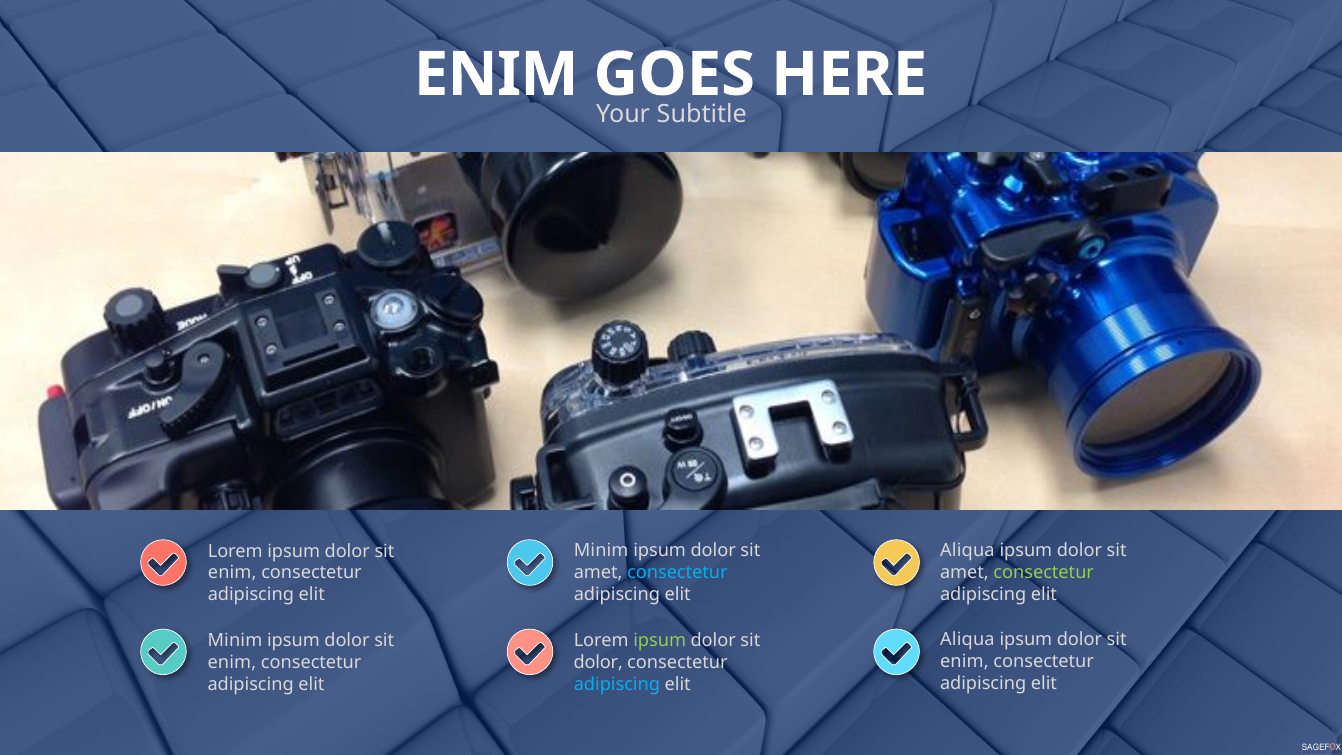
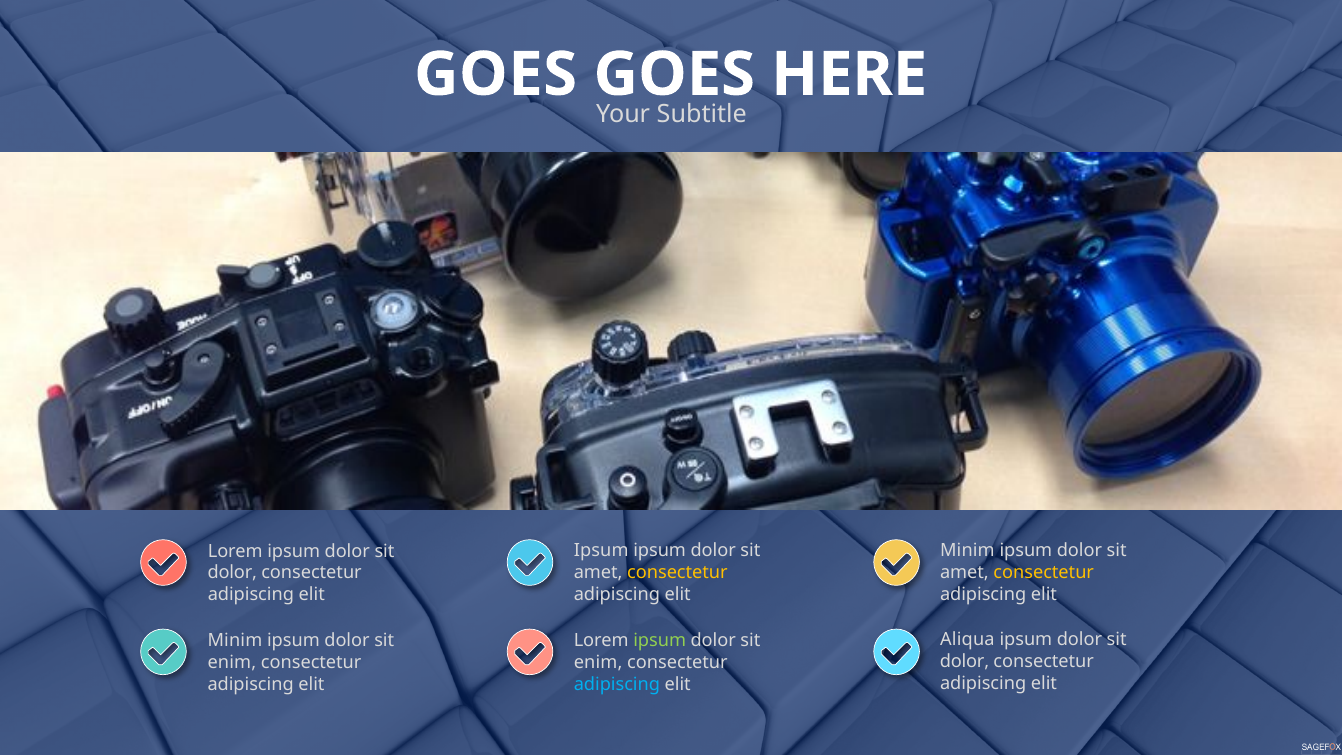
ENIM: ENIM -> GOES (496, 75)
Minim: Minim -> Ipsum (601, 550)
Aliqua: Aliqua -> Minim (967, 550)
consectetur colour: light blue -> yellow (677, 572)
consectetur colour: light green -> yellow (1044, 572)
enim: enim -> dolor (232, 573)
enim: enim -> dolor (965, 662)
dolor: dolor -> enim (598, 662)
